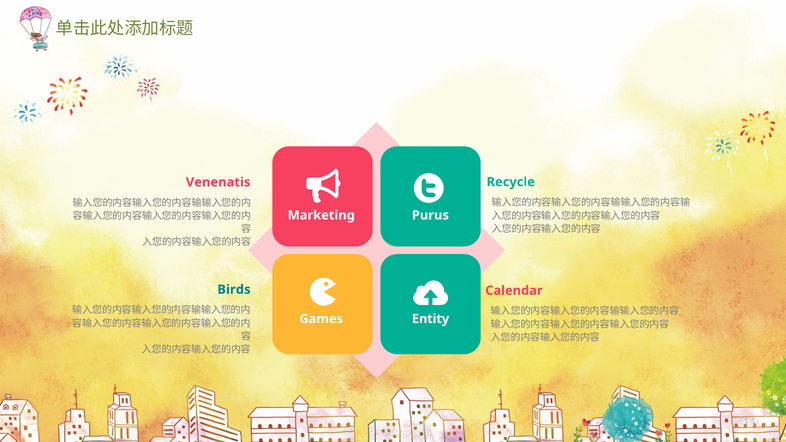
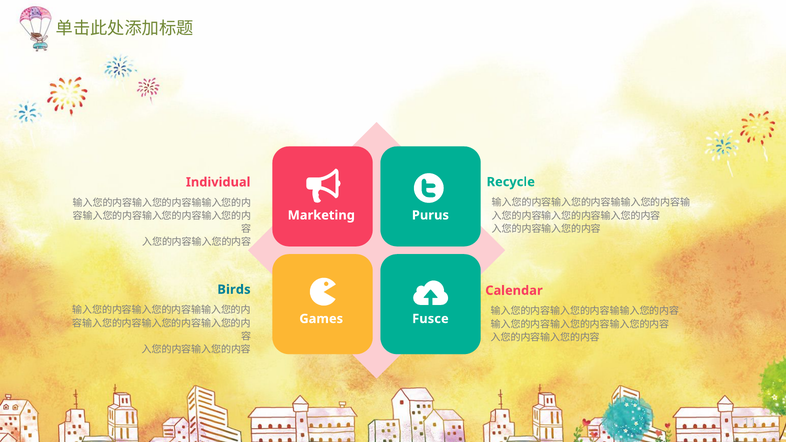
Venenatis: Venenatis -> Individual (218, 182)
Entity: Entity -> Fusce (430, 319)
